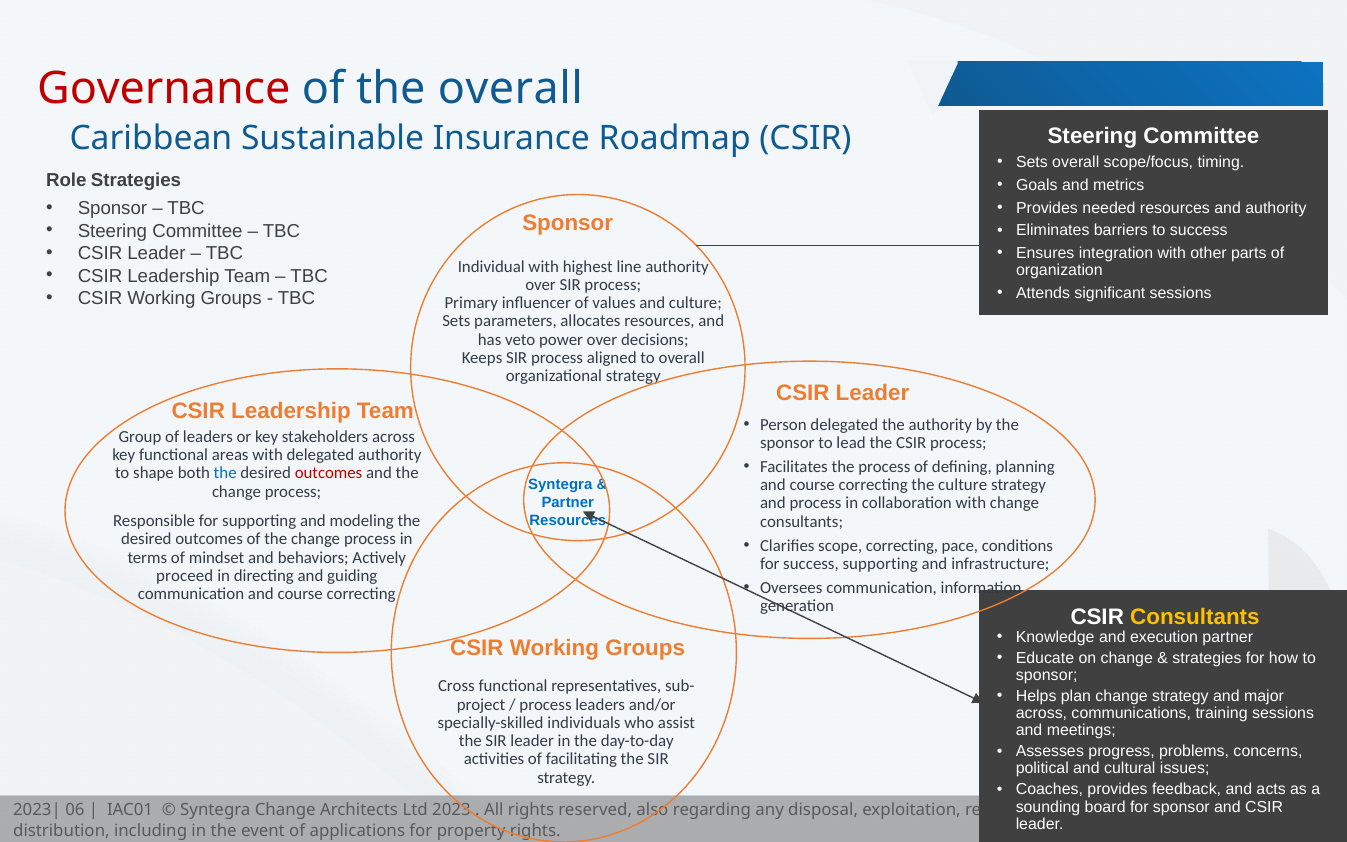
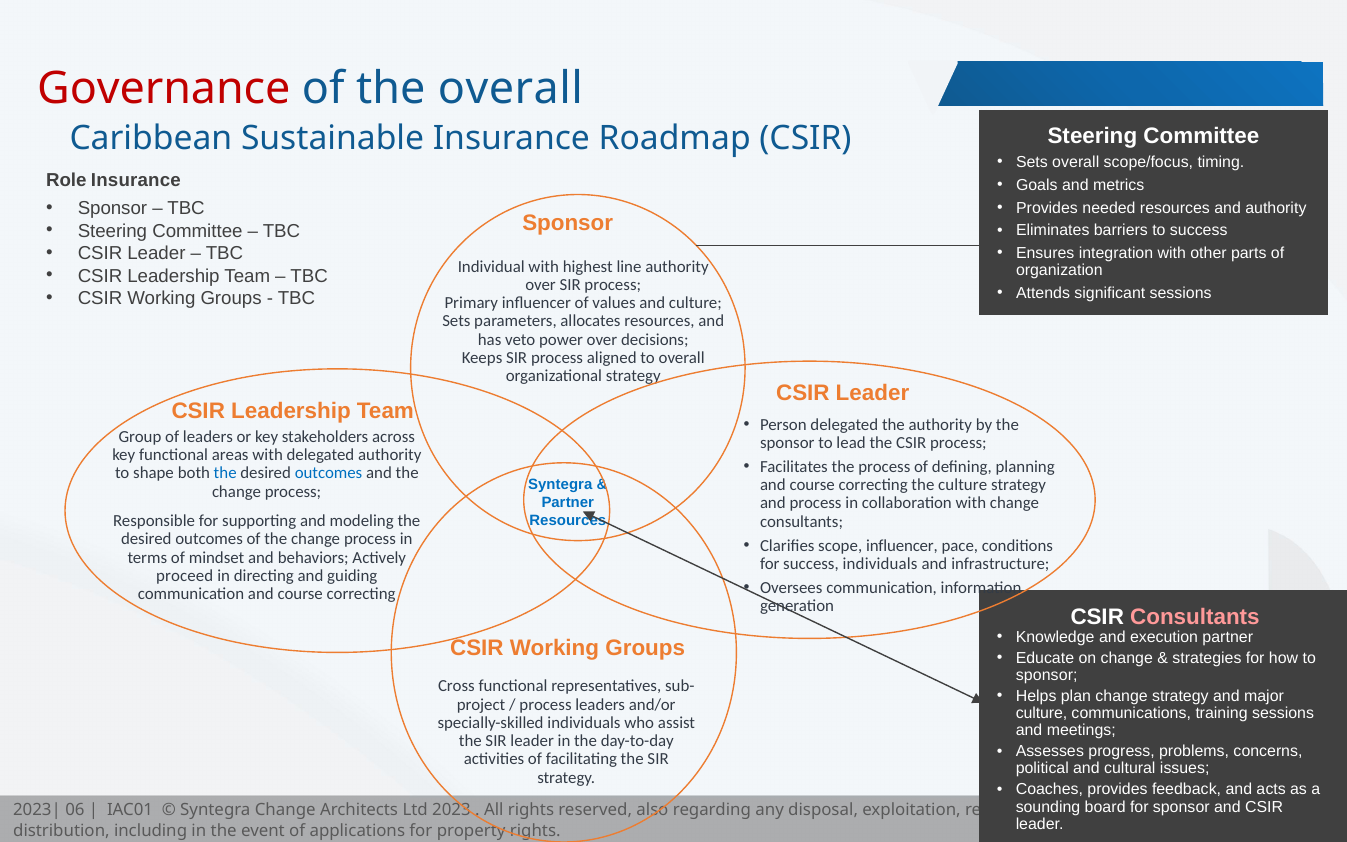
Role Strategies: Strategies -> Insurance (136, 180)
outcomes colour: red -> blue (329, 473)
scope correcting: correcting -> influencer (902, 545)
success supporting: supporting -> individuals (880, 564)
Consultants colour: yellow -> pink (1195, 617)
across: across -> culture (1042, 713)
